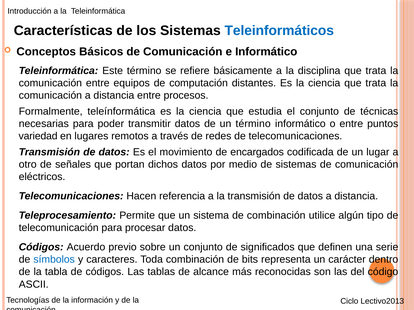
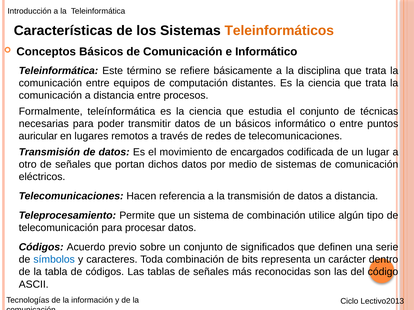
Teleinformáticos colour: blue -> orange (279, 31)
un término: término -> básicos (253, 124)
variedad: variedad -> auricular (38, 136)
tablas de alcance: alcance -> señales (211, 272)
